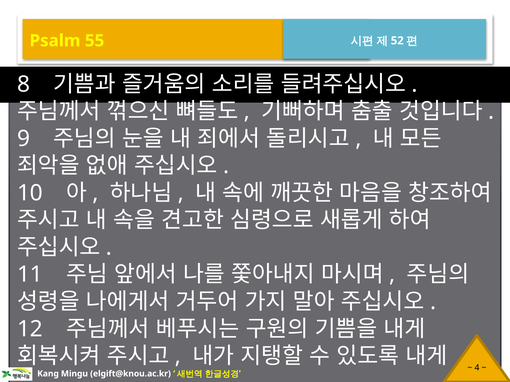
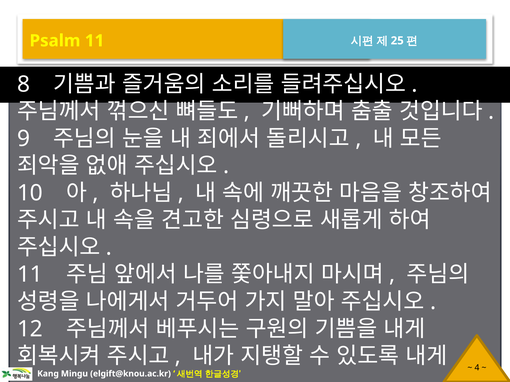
Psalm 55: 55 -> 11 (95, 41)
52: 52 -> 25 (397, 41)
